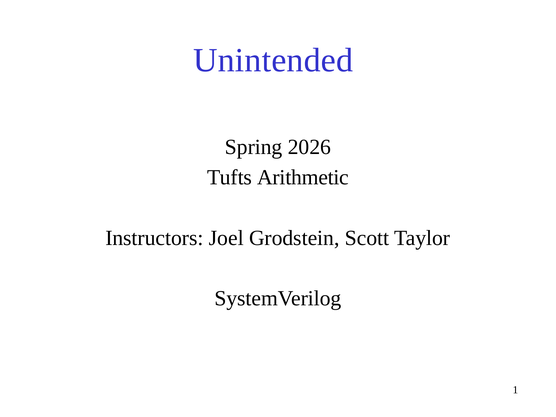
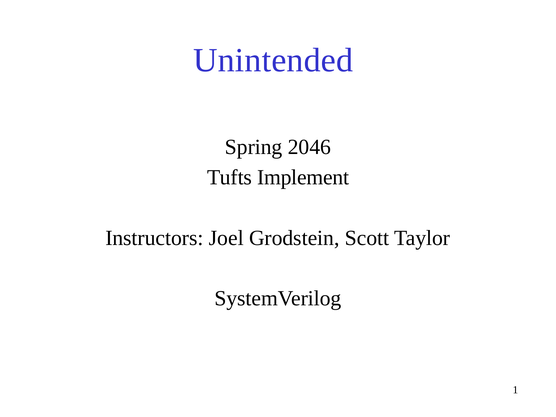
2026: 2026 -> 2046 (309, 147)
Arithmetic: Arithmetic -> Implement (303, 177)
